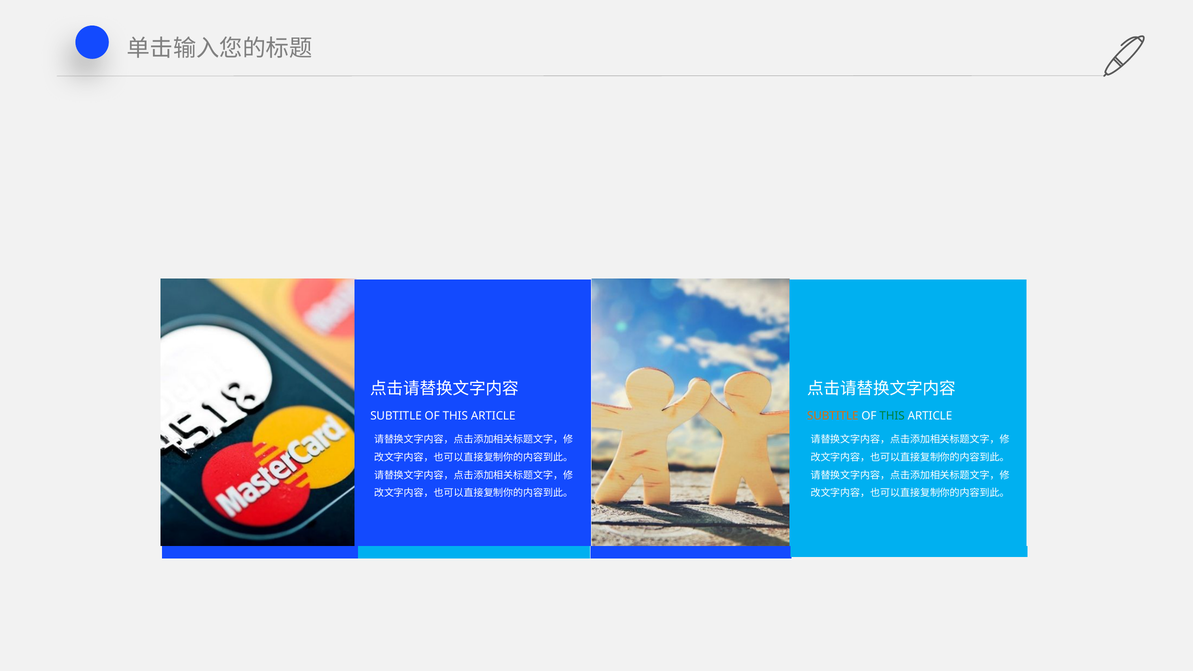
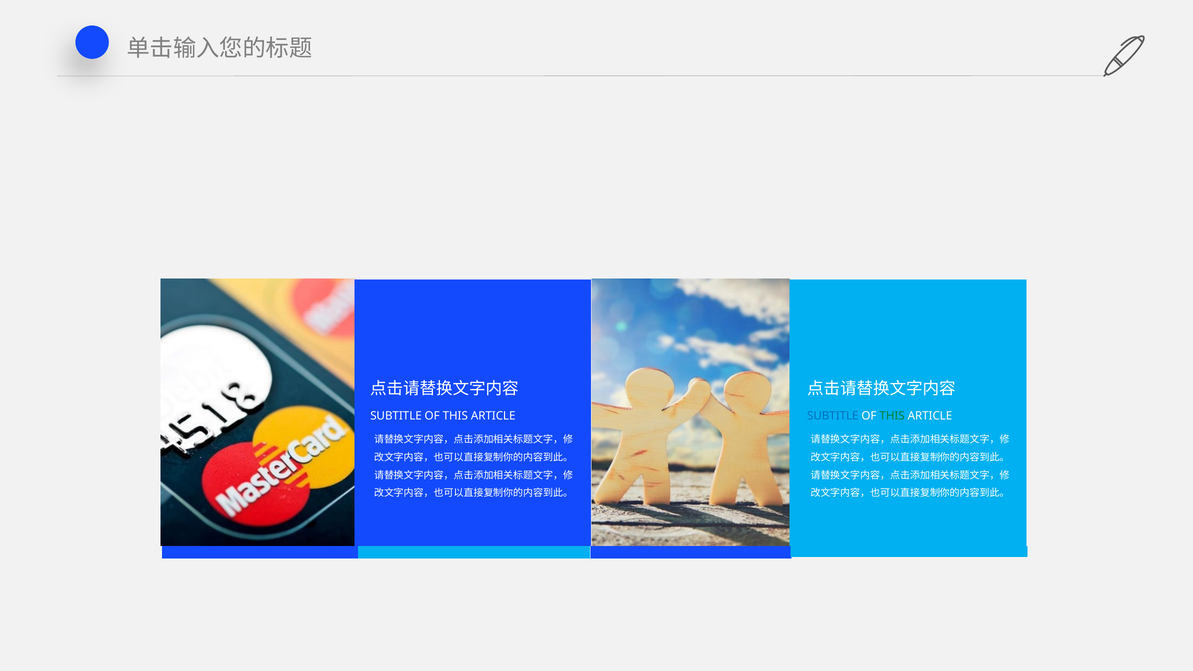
SUBTITLE colour: orange -> blue (833, 416)
